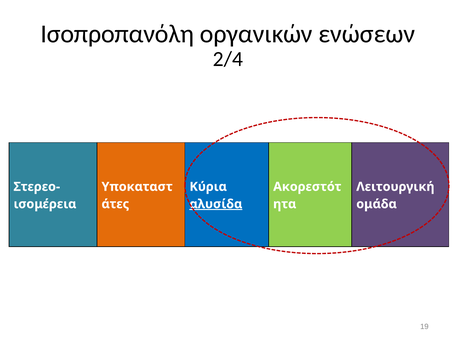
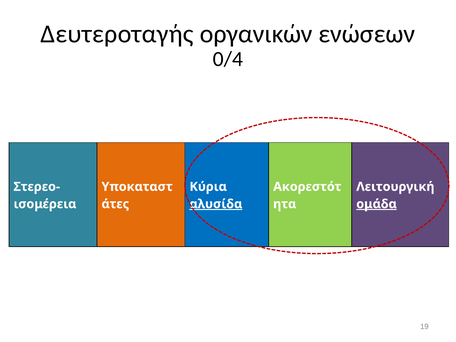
Ισοπροπανόλη: Ισοπροπανόλη -> Δευτεροταγής (117, 34)
2/4: 2/4 -> 0/4 (228, 59)
ομάδα underline: none -> present (377, 204)
